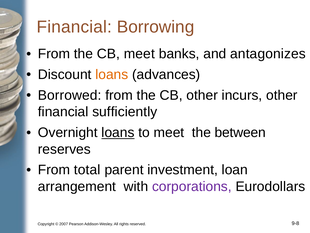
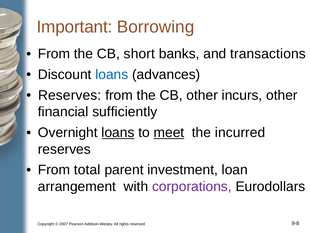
Financial: Financial -> Important (75, 27)
CB meet: meet -> short (139, 54)
antagonizes: antagonizes -> transactions (268, 54)
loans colour: orange -> blue (112, 74)
Borrowed: Borrowed -> Reserves (70, 95)
meet underline: none -> present (169, 132)
between: between -> incurred (240, 132)
